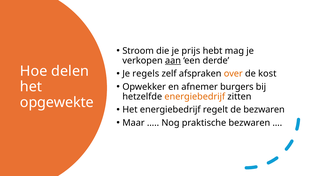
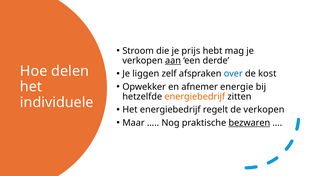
regels: regels -> liggen (146, 74)
over colour: orange -> blue (233, 74)
burgers: burgers -> energie (237, 87)
opgewekte: opgewekte -> individuele (57, 102)
de bezwaren: bezwaren -> verkopen (264, 110)
bezwaren underline: none -> present (249, 123)
